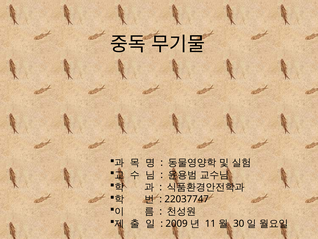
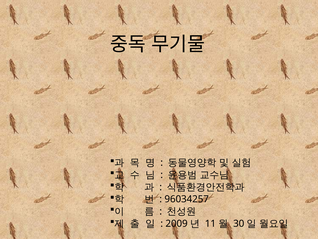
22037747: 22037747 -> 96034257 (187, 199)
